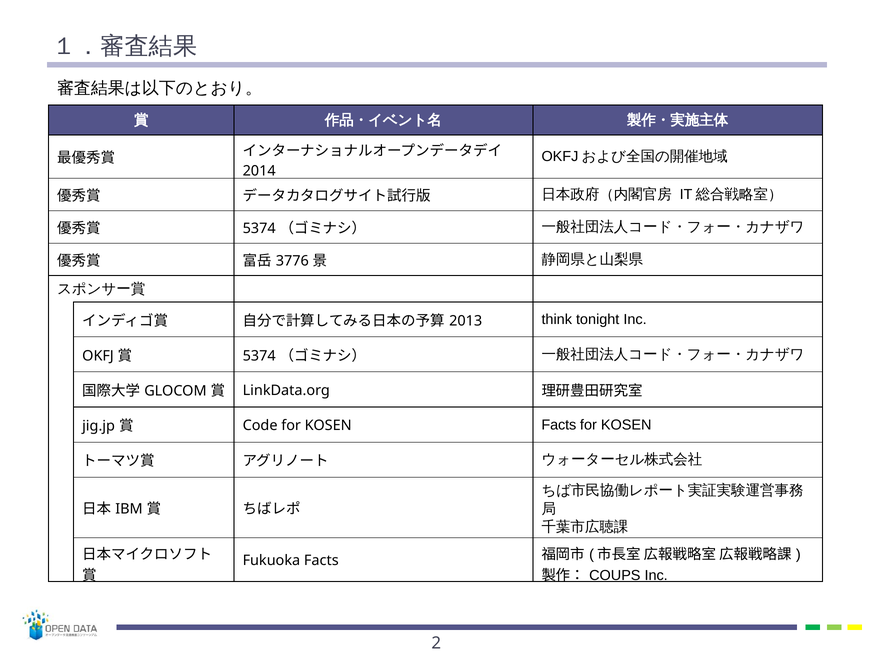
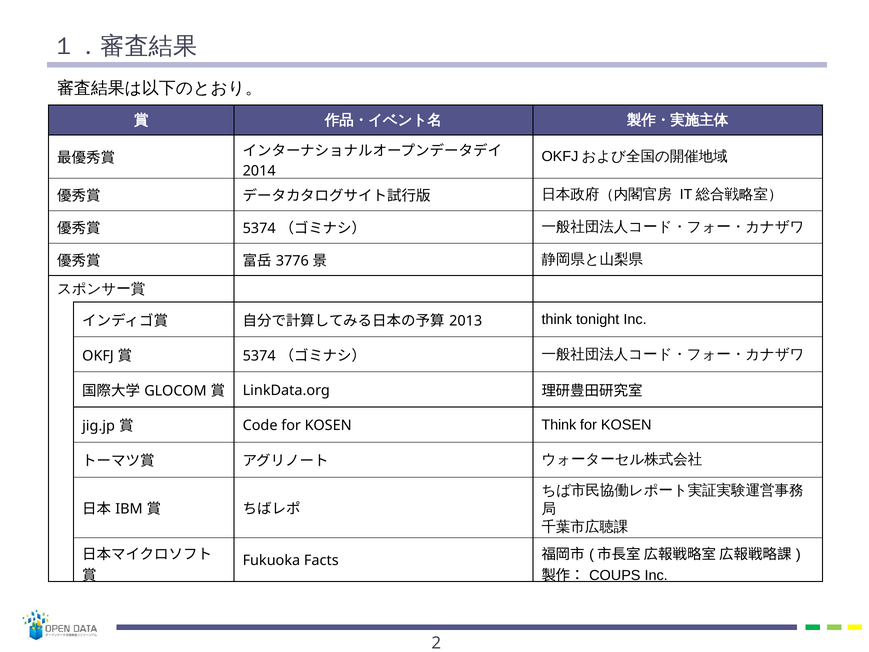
KOSEN Facts: Facts -> Think (559, 425)
